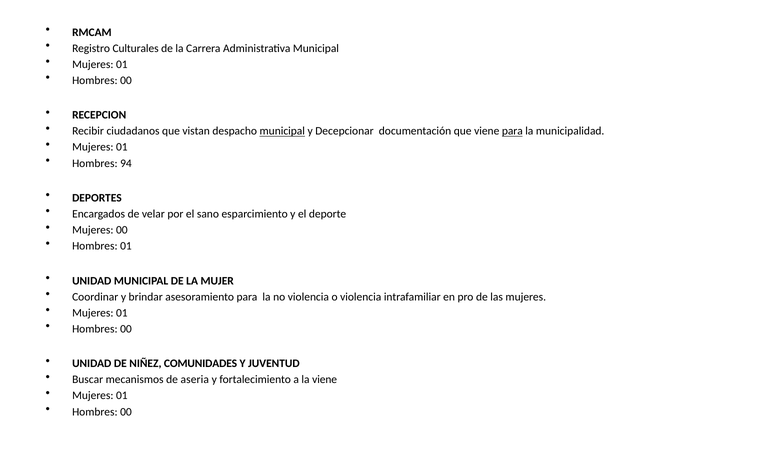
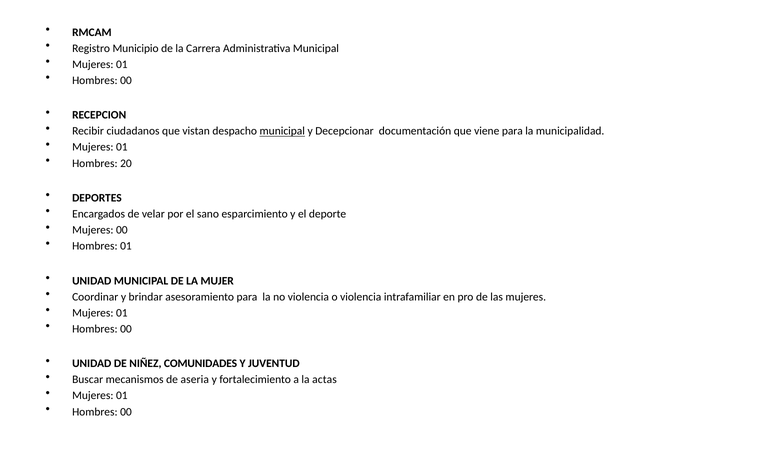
Culturales: Culturales -> Municipio (136, 48)
para underline: present -> none (512, 131)
94: 94 -> 20 (126, 163)
la viene: viene -> actas (325, 380)
